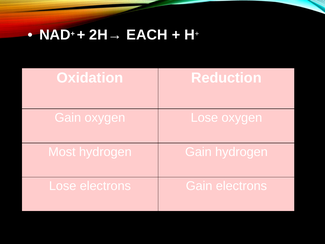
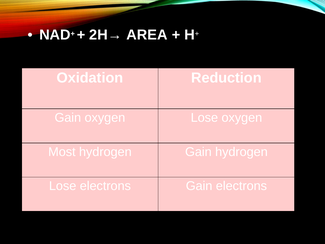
EACH: EACH -> AREA (147, 35)
